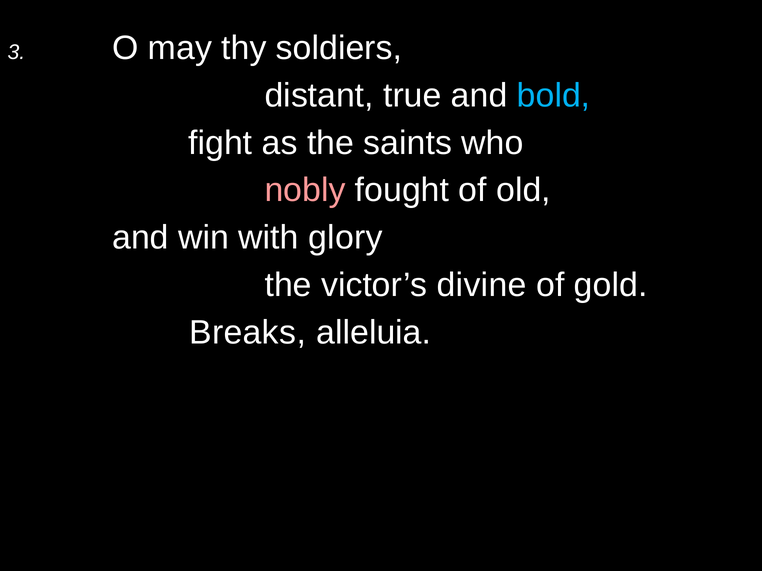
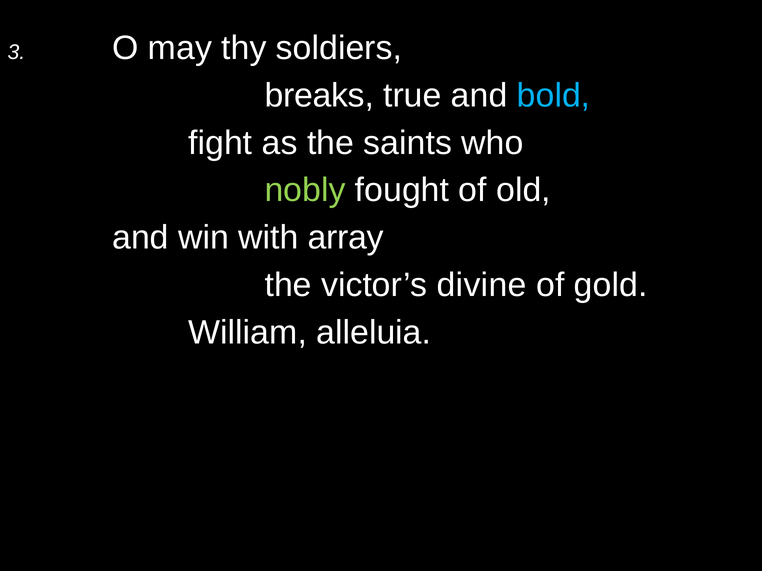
distant: distant -> breaks (319, 96)
nobly colour: pink -> light green (305, 190)
glory: glory -> array (346, 238)
Breaks: Breaks -> William (248, 333)
